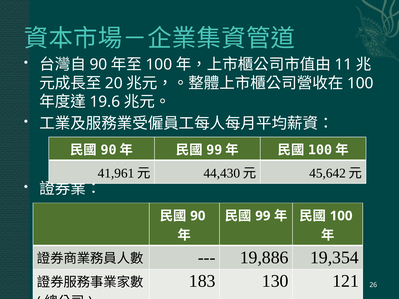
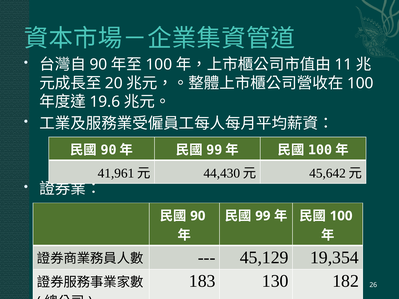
19,886: 19,886 -> 45,129 (264, 258)
121: 121 -> 182 (346, 281)
